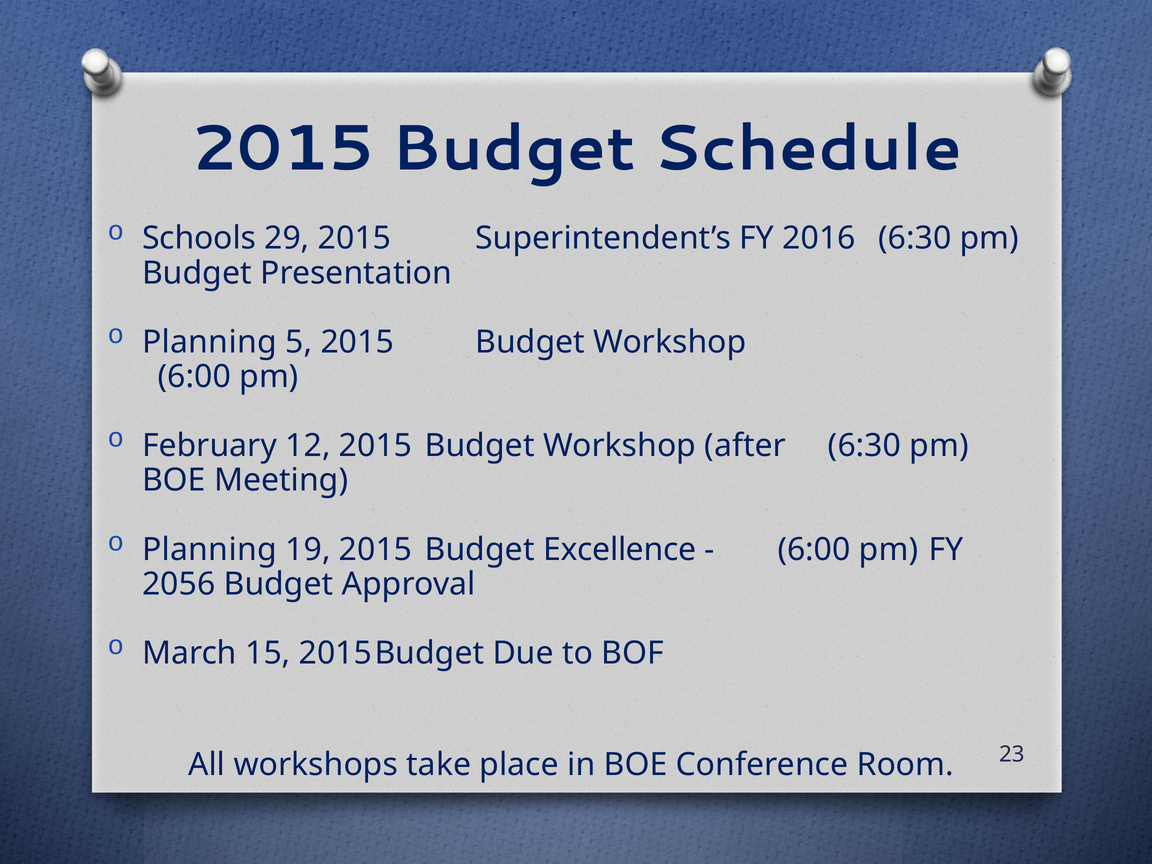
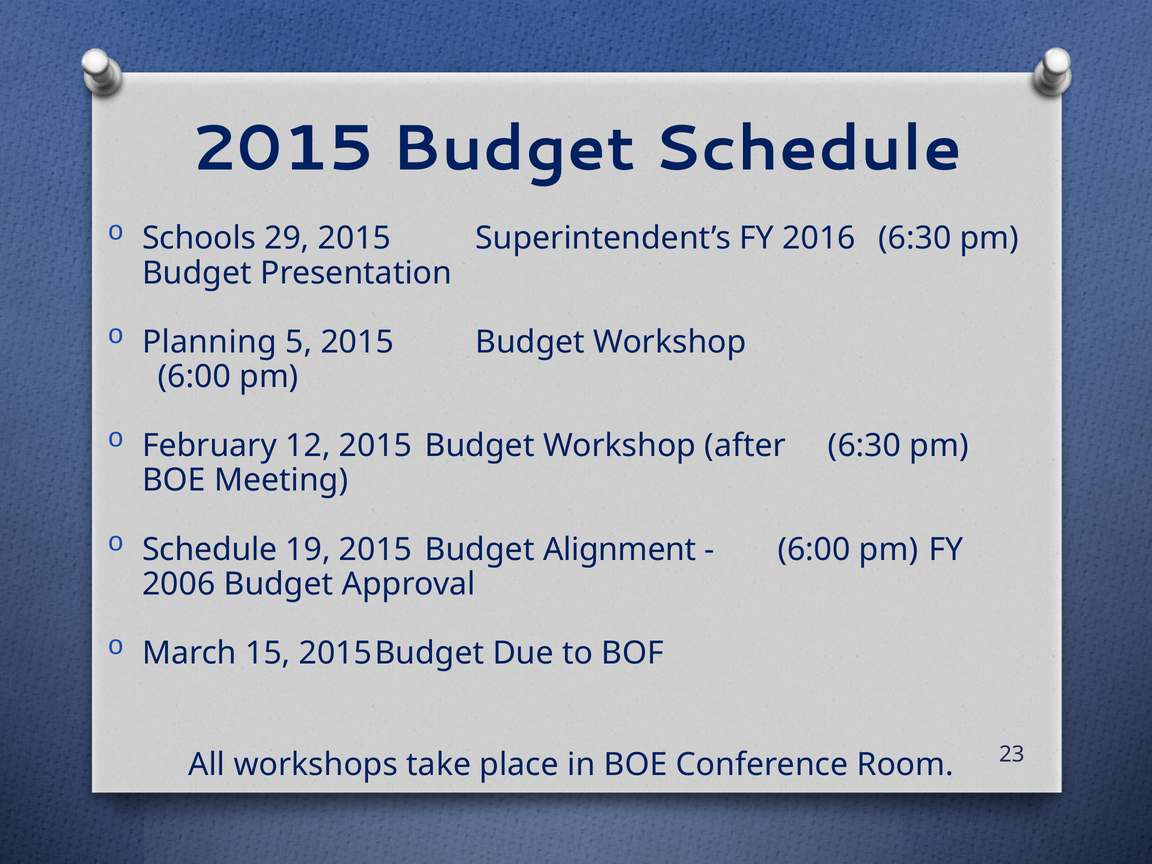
Planning: Planning -> Schedule (210, 549)
Excellence: Excellence -> Alignment (620, 549)
2056: 2056 -> 2006 (179, 584)
